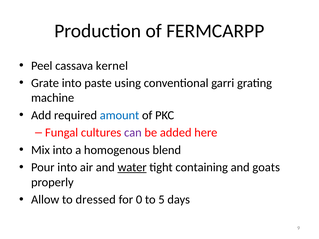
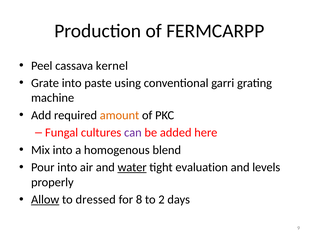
amount colour: blue -> orange (120, 115)
containing: containing -> evaluation (202, 168)
goats: goats -> levels (266, 168)
Allow underline: none -> present (45, 200)
0: 0 -> 8 (139, 200)
5: 5 -> 2 (161, 200)
